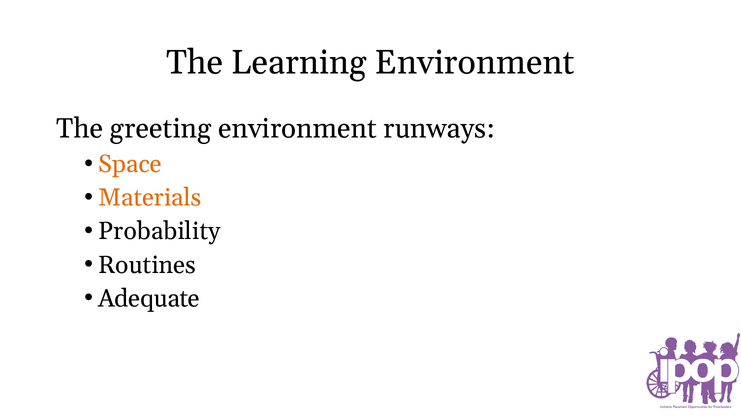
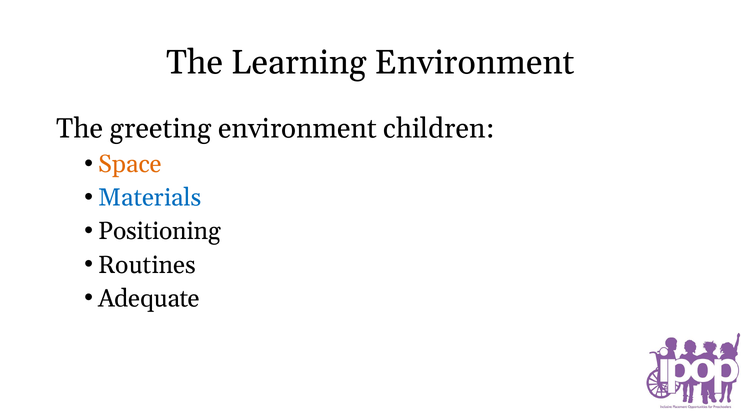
runways: runways -> children (439, 129)
Materials colour: orange -> blue (150, 198)
Probability: Probability -> Positioning (159, 231)
